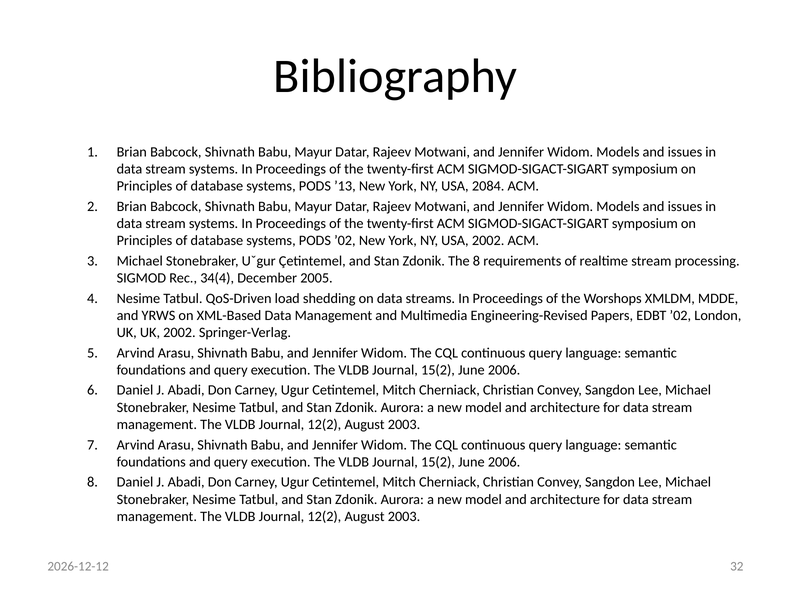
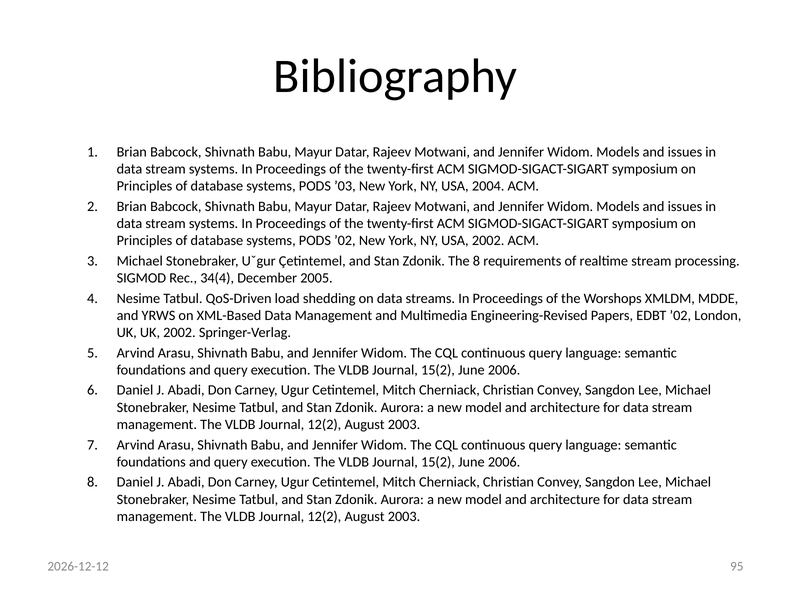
’13: ’13 -> ’03 (345, 186)
2084: 2084 -> 2004 (488, 186)
32: 32 -> 95 (737, 566)
